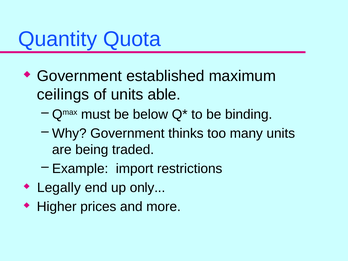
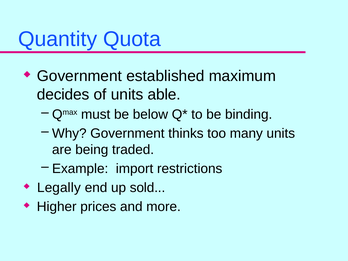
ceilings: ceilings -> decides (63, 94)
only: only -> sold (148, 188)
